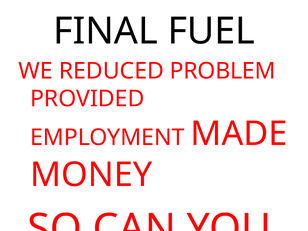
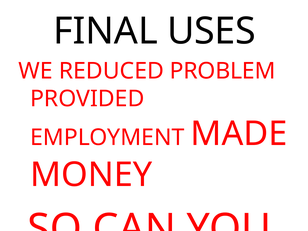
FUEL: FUEL -> USES (211, 31)
